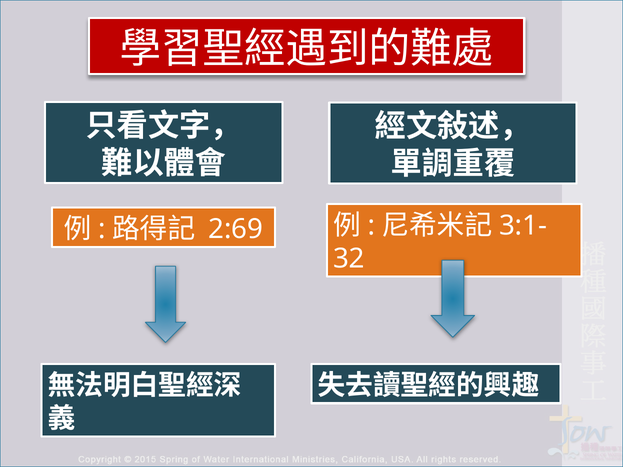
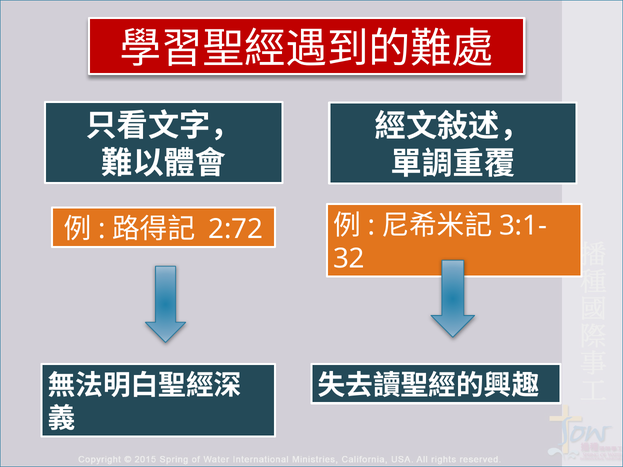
2:69: 2:69 -> 2:72 (236, 229)
